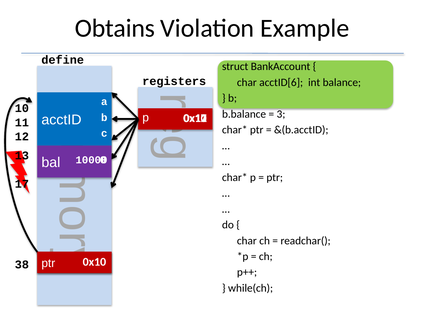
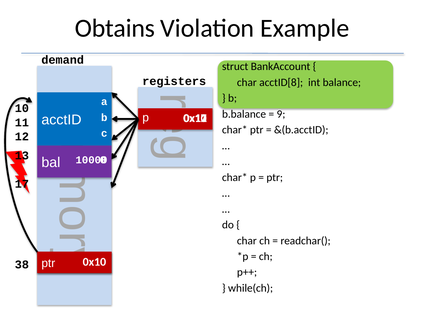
define: define -> demand (63, 60)
acctID[6: acctID[6 -> acctID[8 (281, 82)
3: 3 -> 9 (281, 114)
